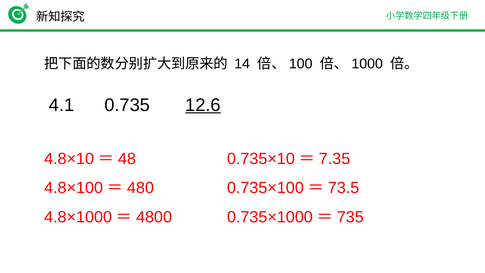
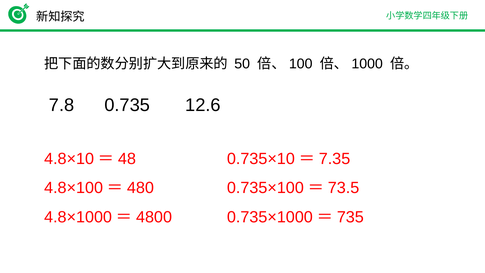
14: 14 -> 50 (242, 64)
4.1: 4.1 -> 7.8 (62, 105)
12.6 underline: present -> none (203, 105)
